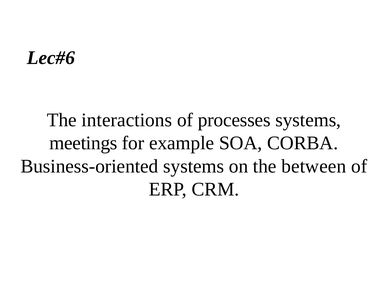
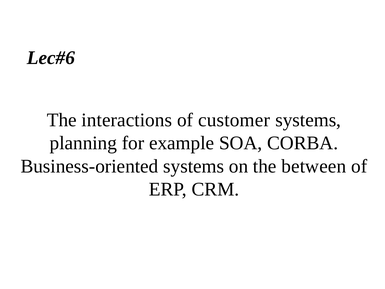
processes: processes -> customer (234, 120)
meetings: meetings -> planning (83, 143)
